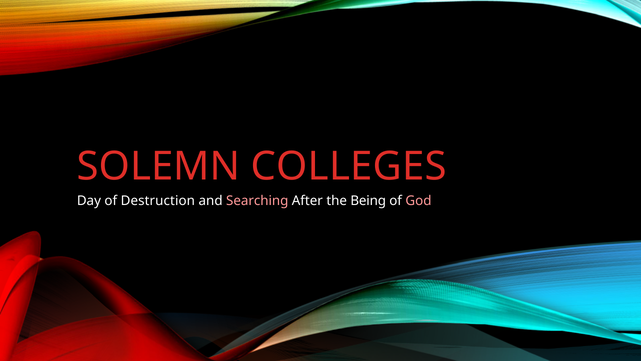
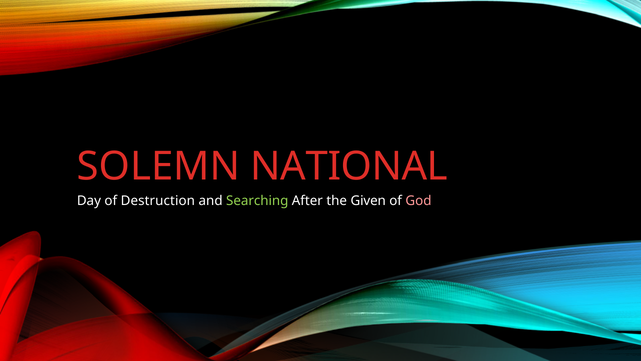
COLLEGES: COLLEGES -> NATIONAL (349, 166)
Searching colour: pink -> light green (257, 200)
Being: Being -> Given (368, 200)
